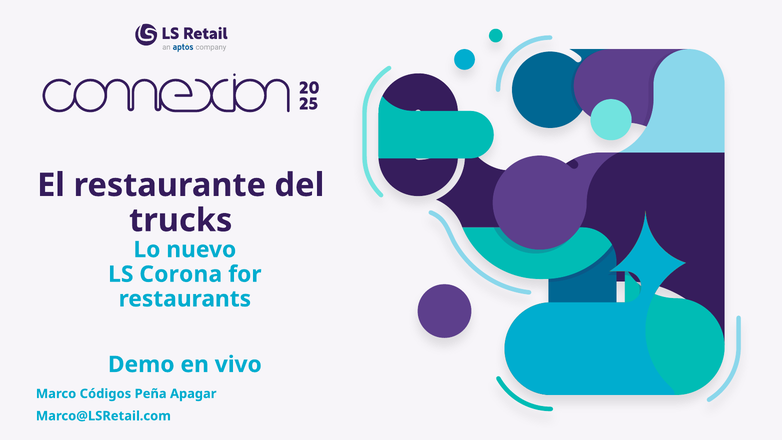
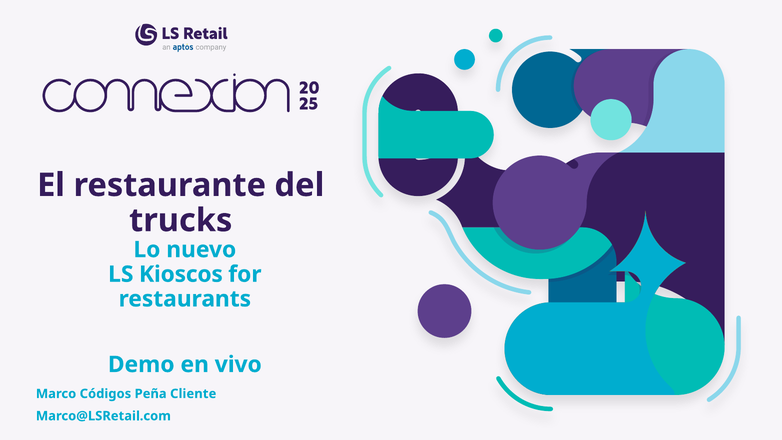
Corona: Corona -> Kioscos (181, 274)
Apagar: Apagar -> Cliente (193, 394)
